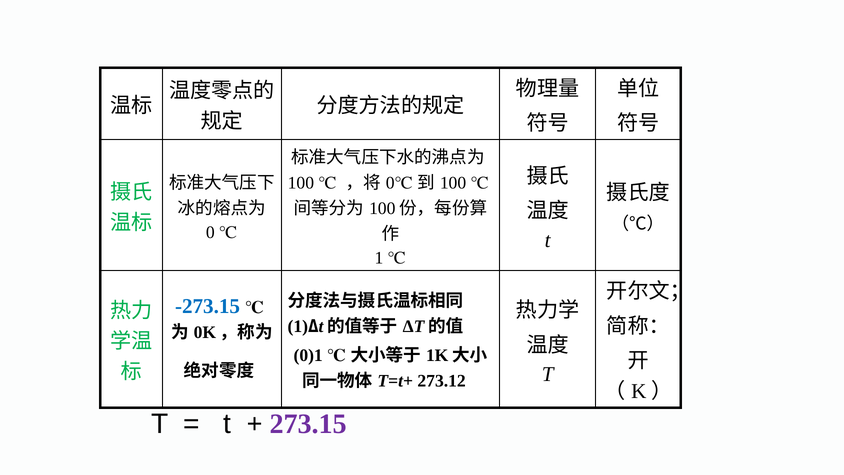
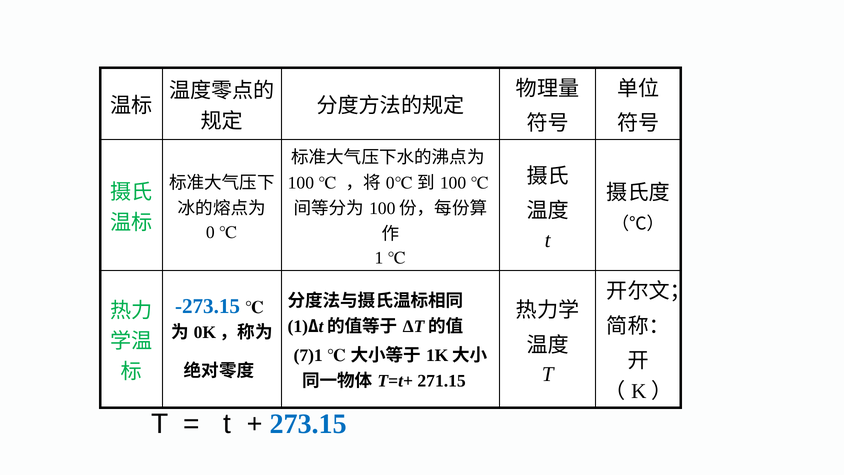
0)1: 0)1 -> 7)1 (308, 355)
273.12: 273.12 -> 271.15 (442, 381)
273.15 colour: purple -> blue (308, 424)
